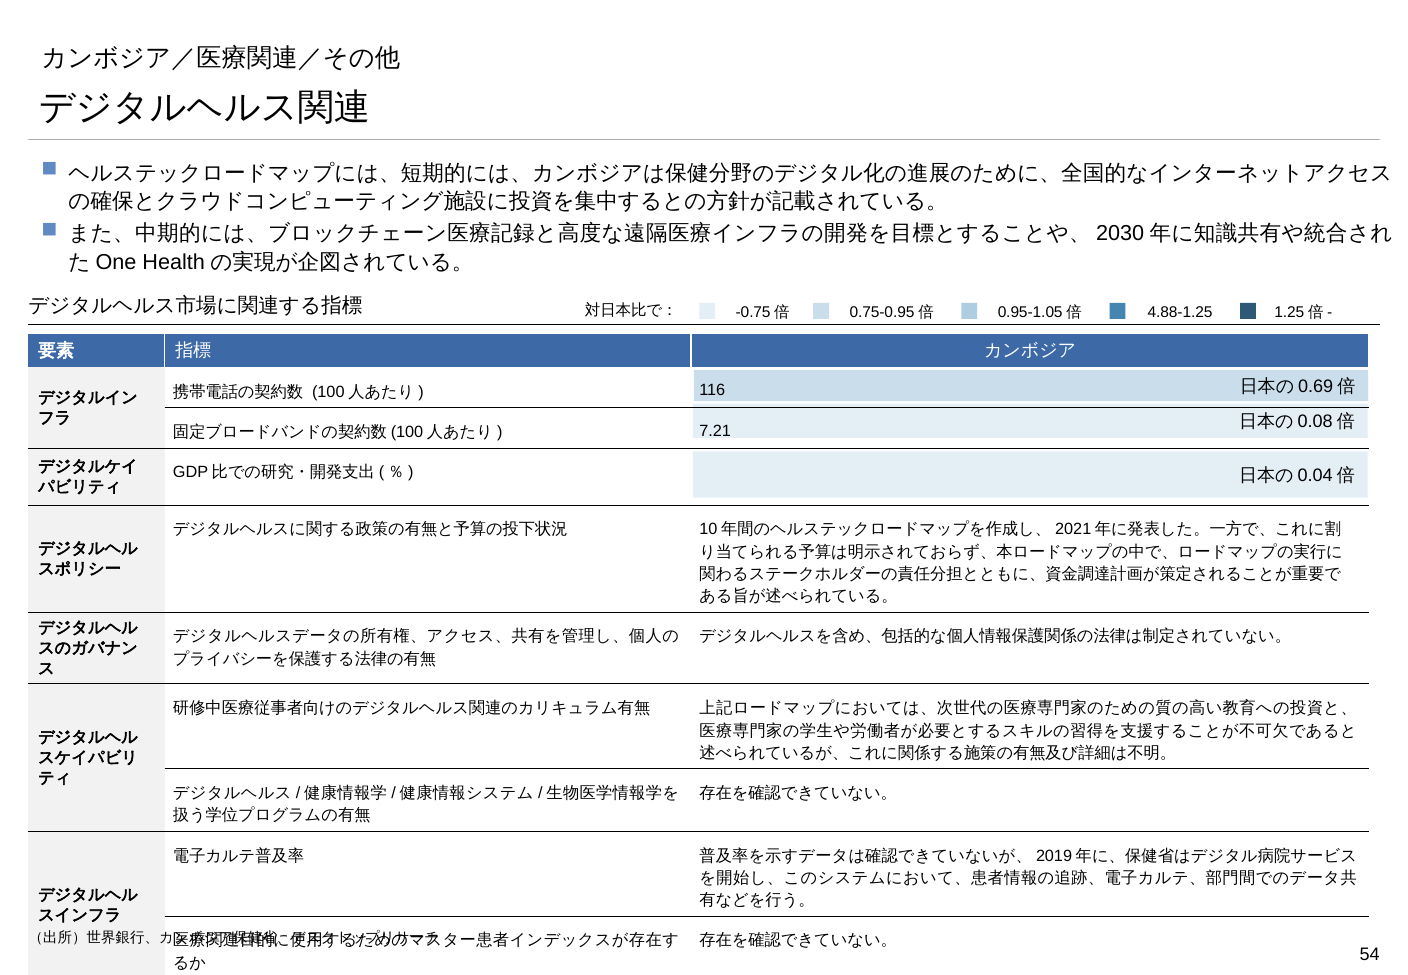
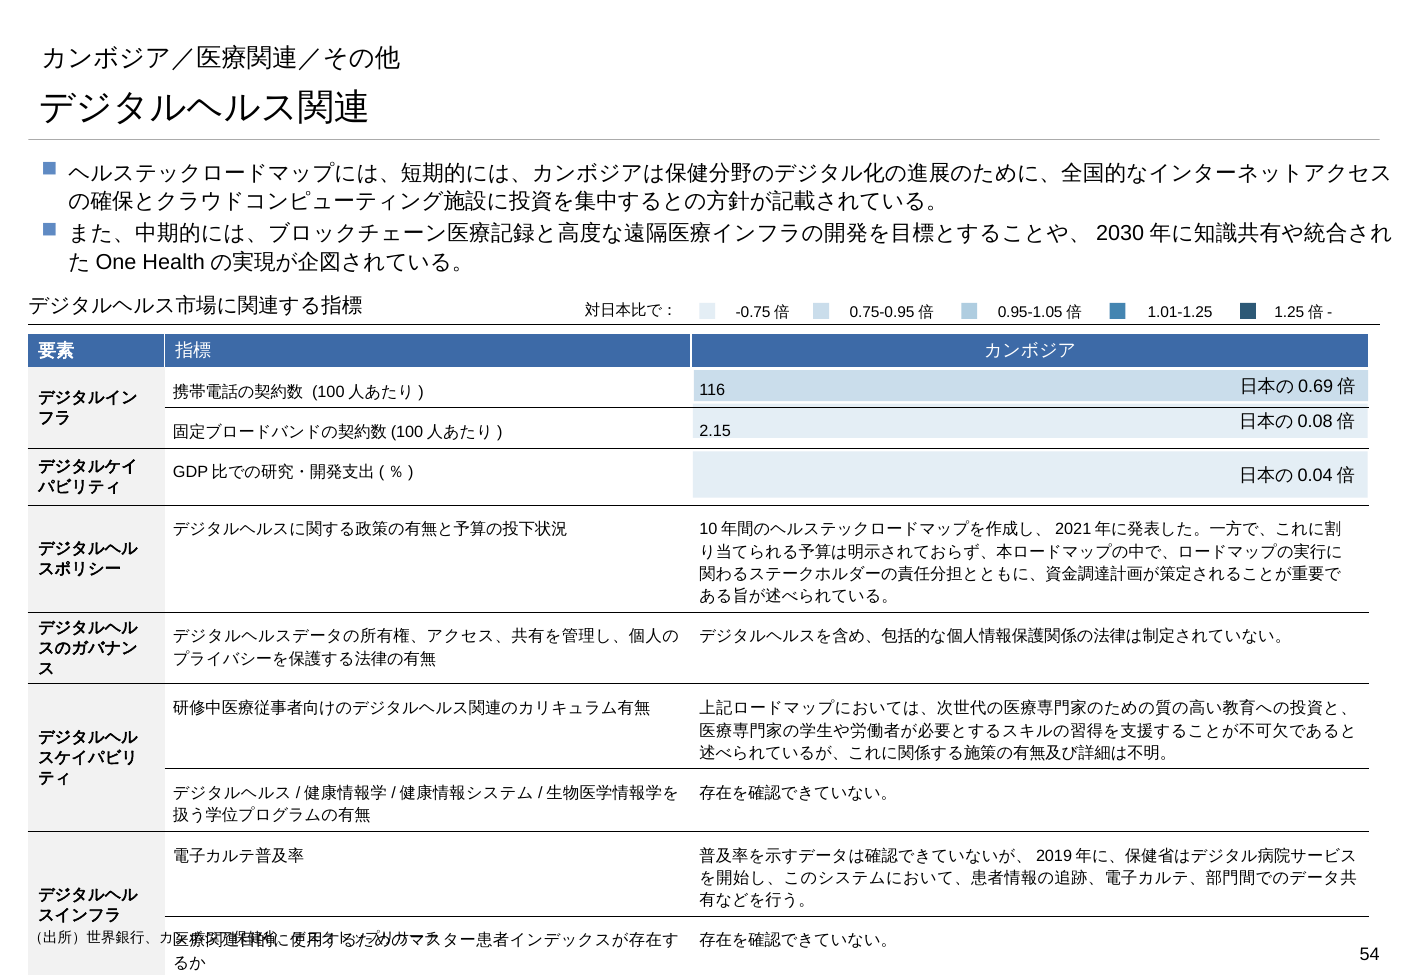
4.88-1.25: 4.88-1.25 -> 1.01-1.25 (1180, 312)
7.21: 7.21 -> 2.15 (715, 431)
